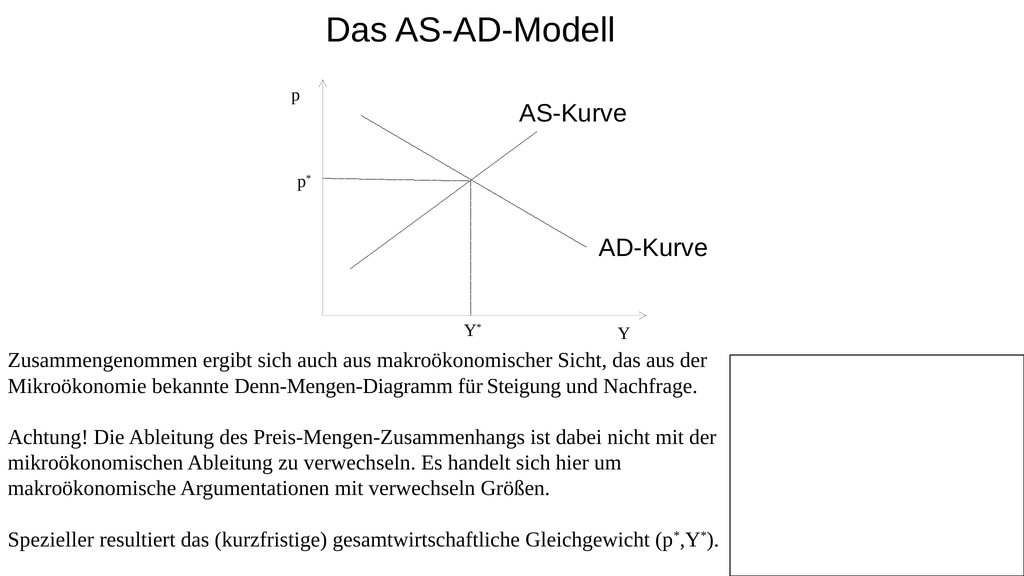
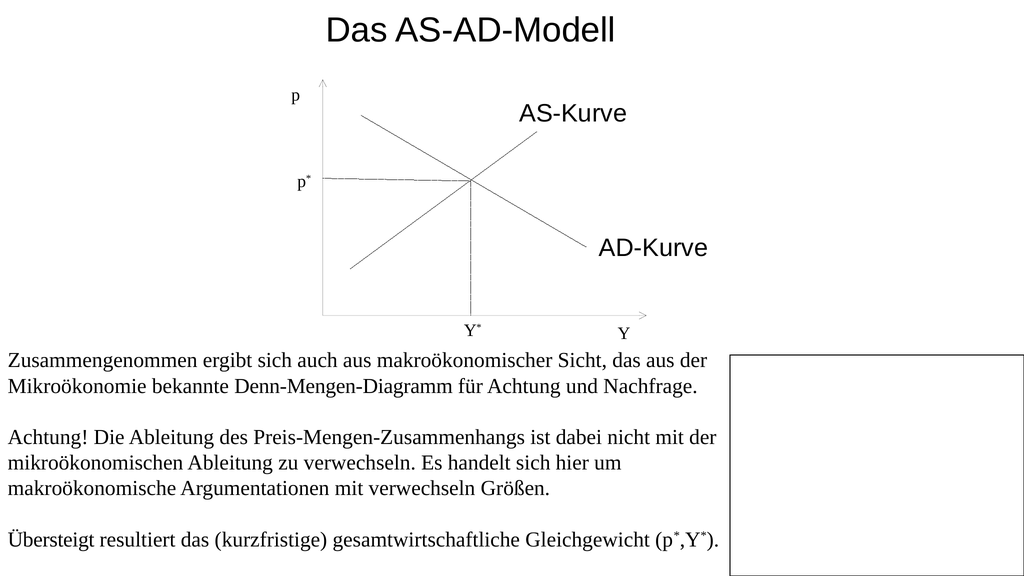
für Steigung: Steigung -> Achtung (524, 386)
Spezieller: Spezieller -> Übersteigt (51, 540)
